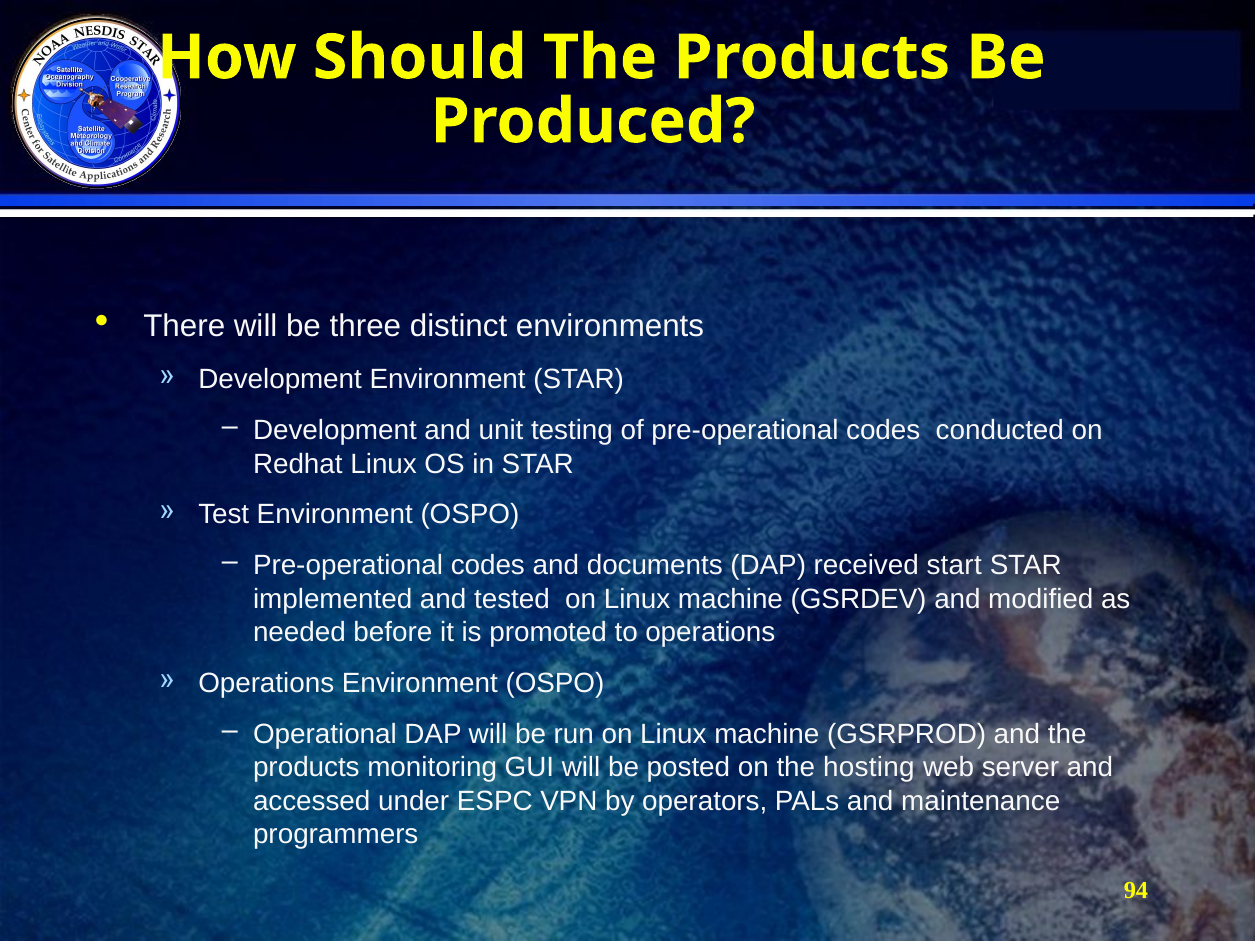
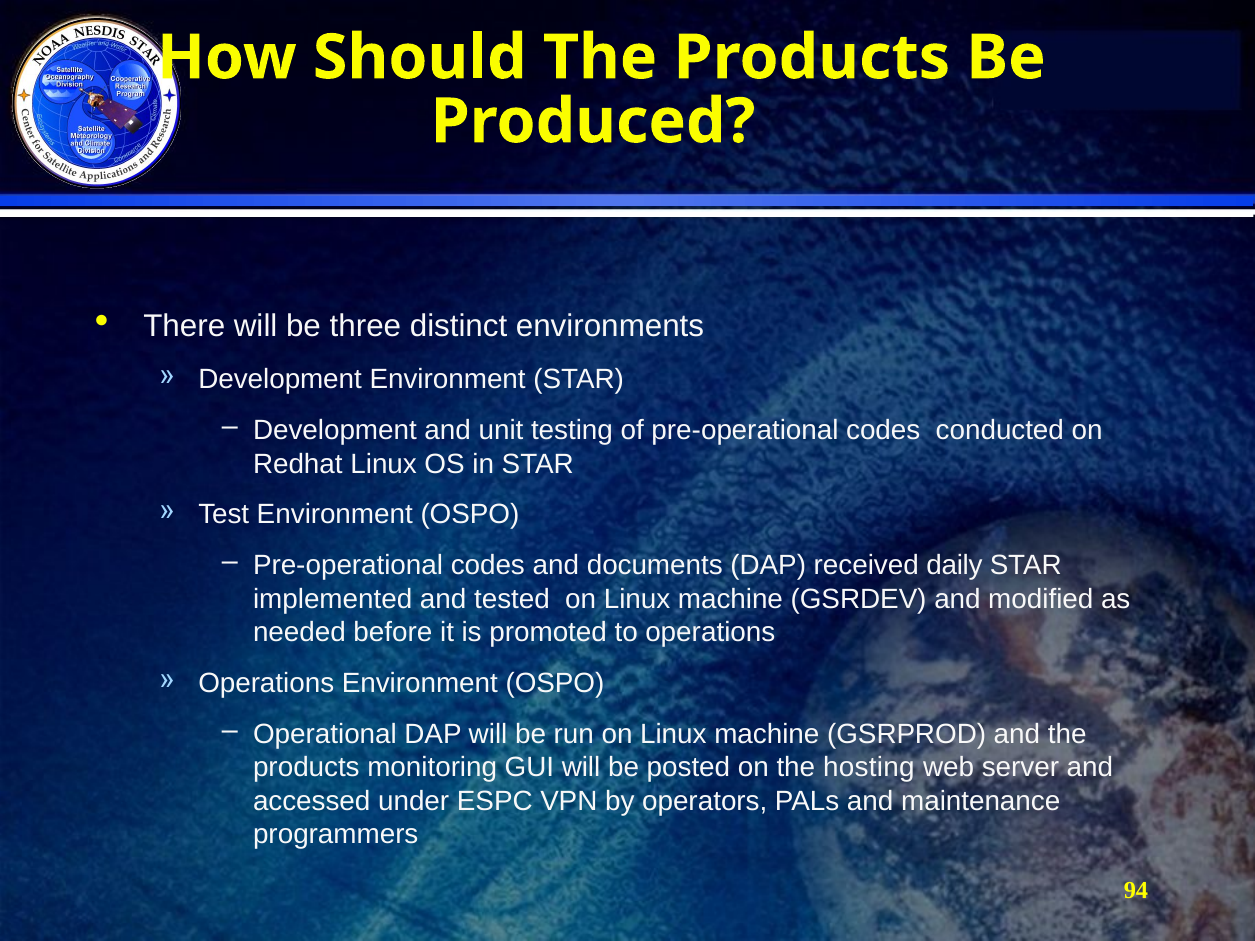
start: start -> daily (954, 566)
